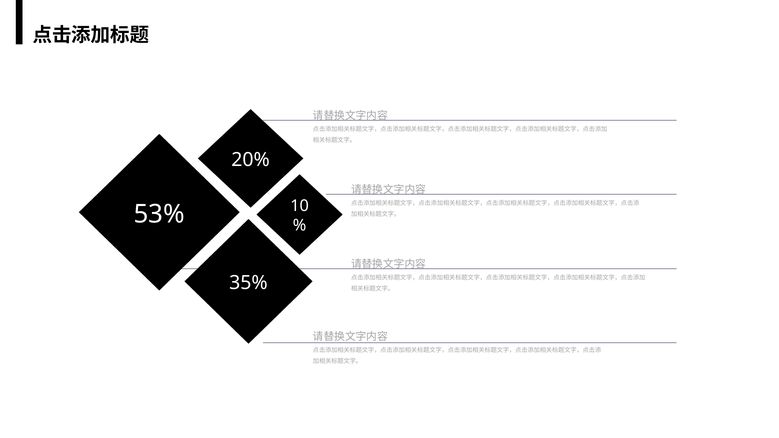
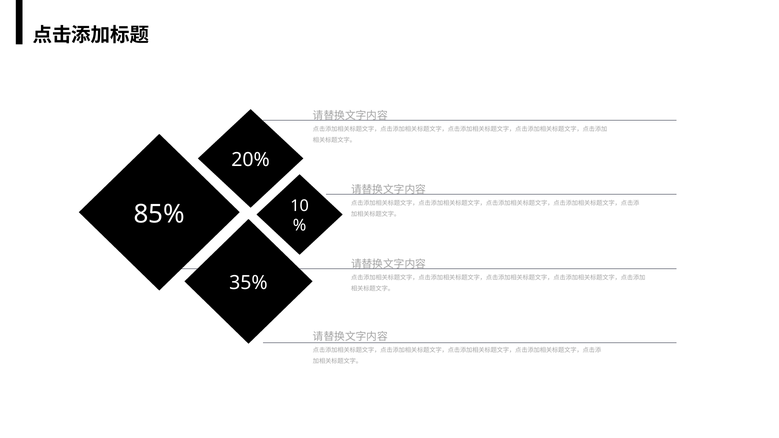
53%: 53% -> 85% (159, 214)
